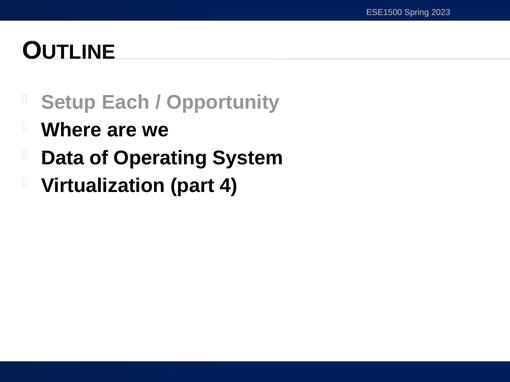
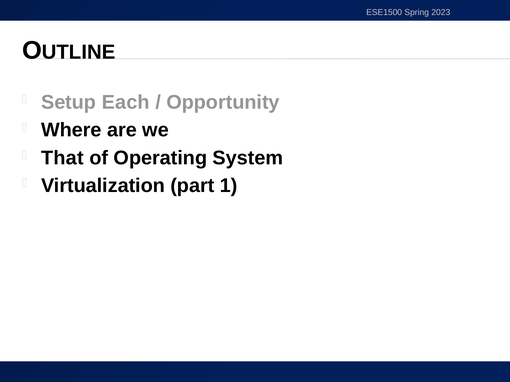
Data: Data -> That (63, 158)
4: 4 -> 1 (229, 186)
